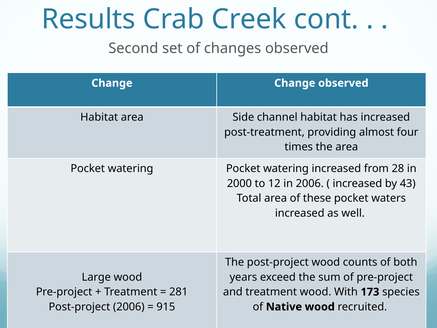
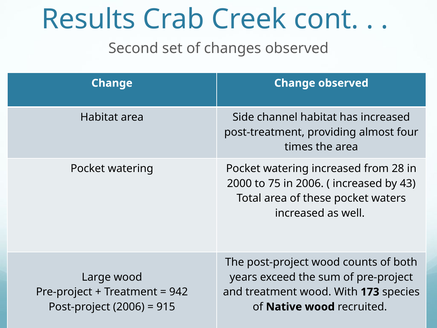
12: 12 -> 75 (274, 183)
281: 281 -> 942 (179, 292)
